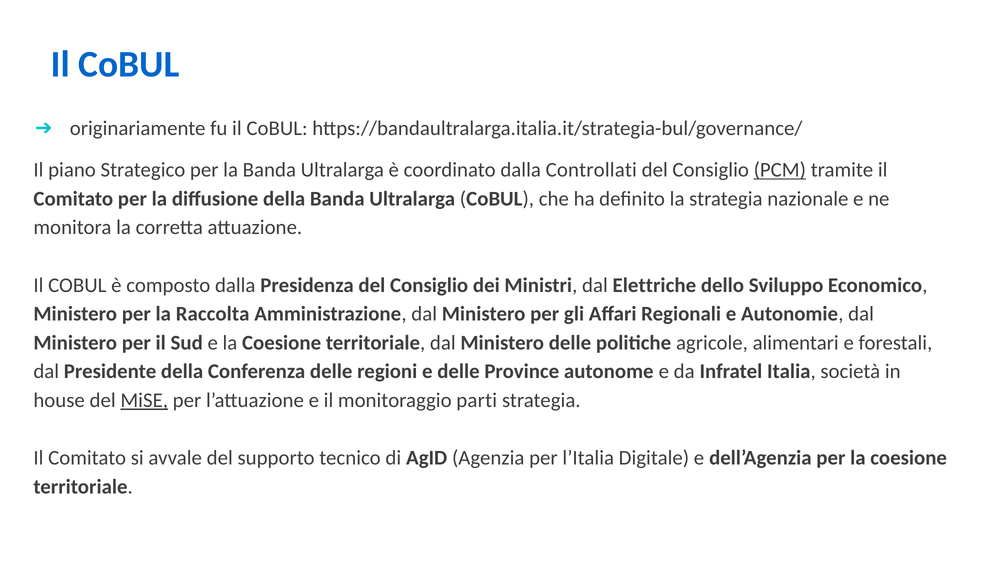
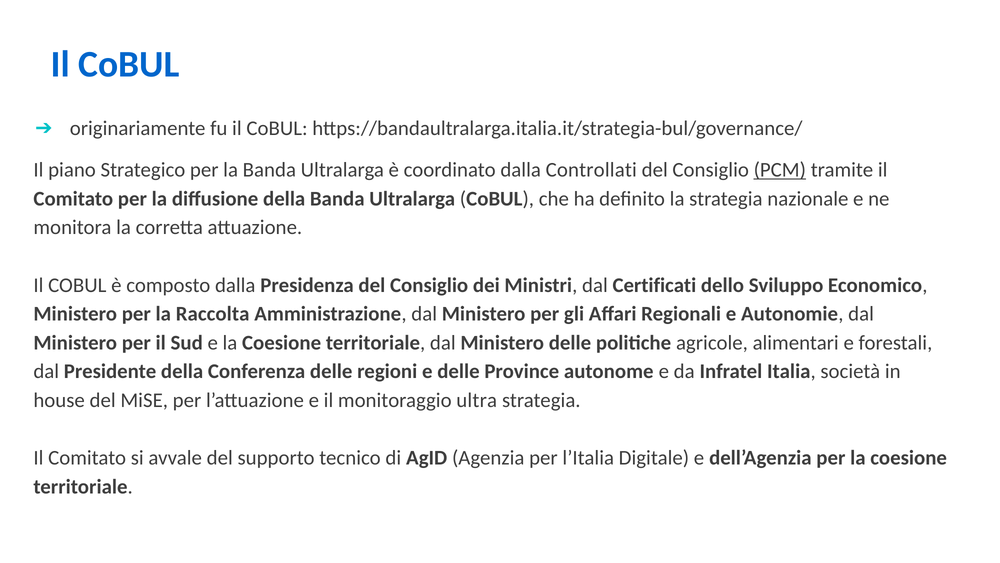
Elettriche: Elettriche -> Certificati (654, 285)
MiSE underline: present -> none (144, 400)
parti: parti -> ultra (477, 400)
